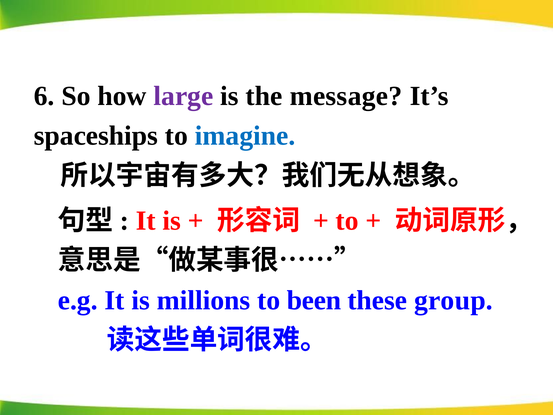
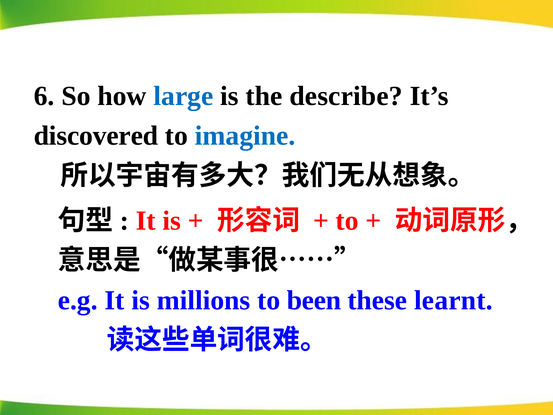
large colour: purple -> blue (183, 96)
message: message -> describe (346, 96)
spaceships: spaceships -> discovered (96, 136)
group: group -> learnt (453, 300)
